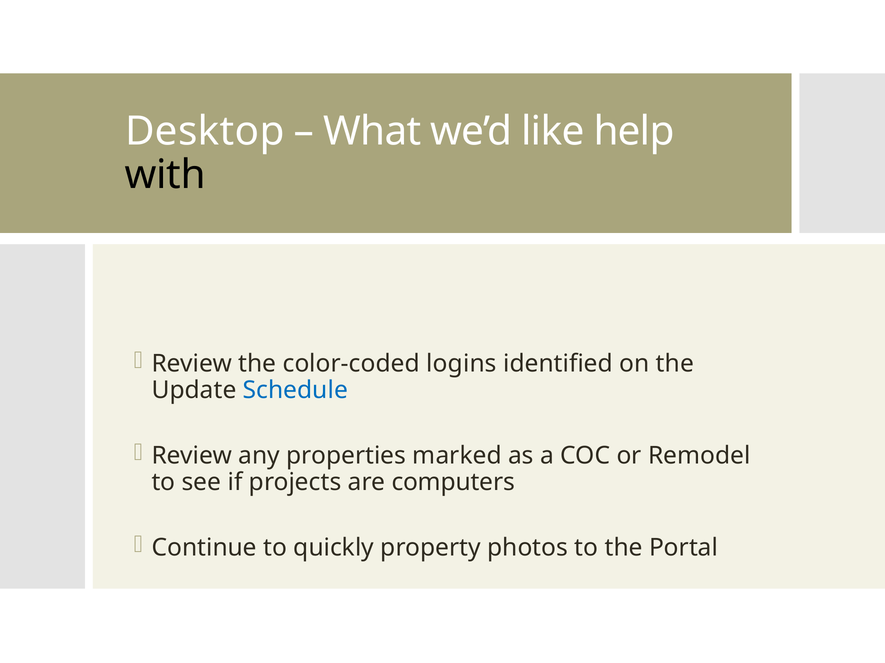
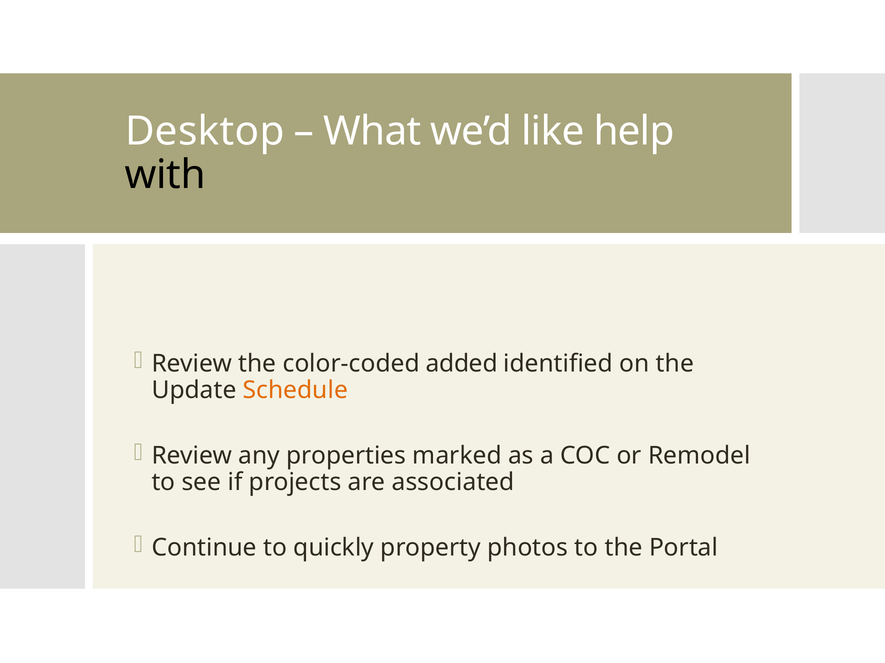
logins: logins -> added (462, 364)
Schedule colour: blue -> orange (295, 391)
computers: computers -> associated (453, 483)
